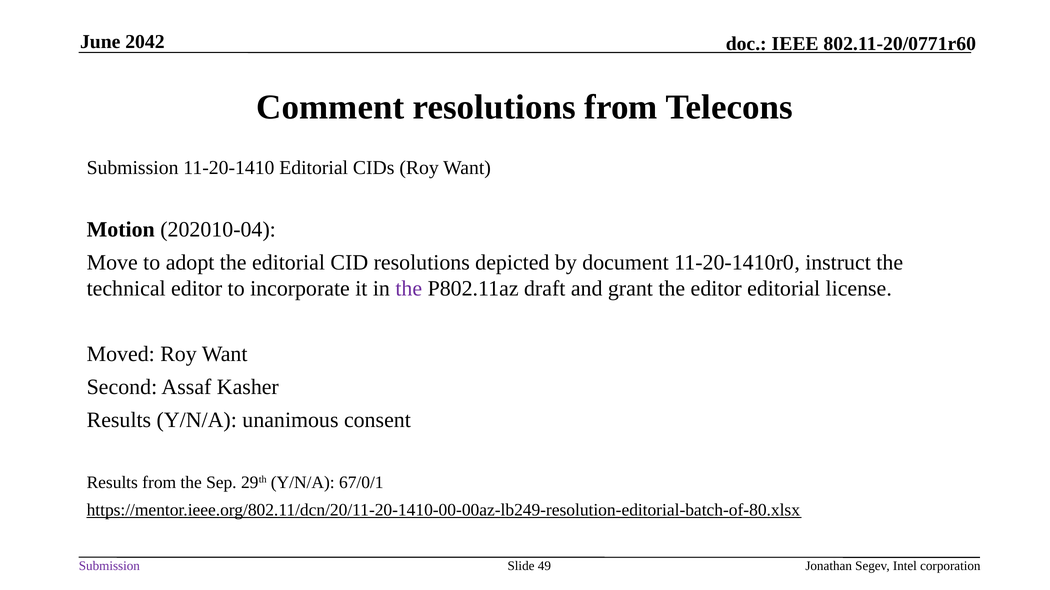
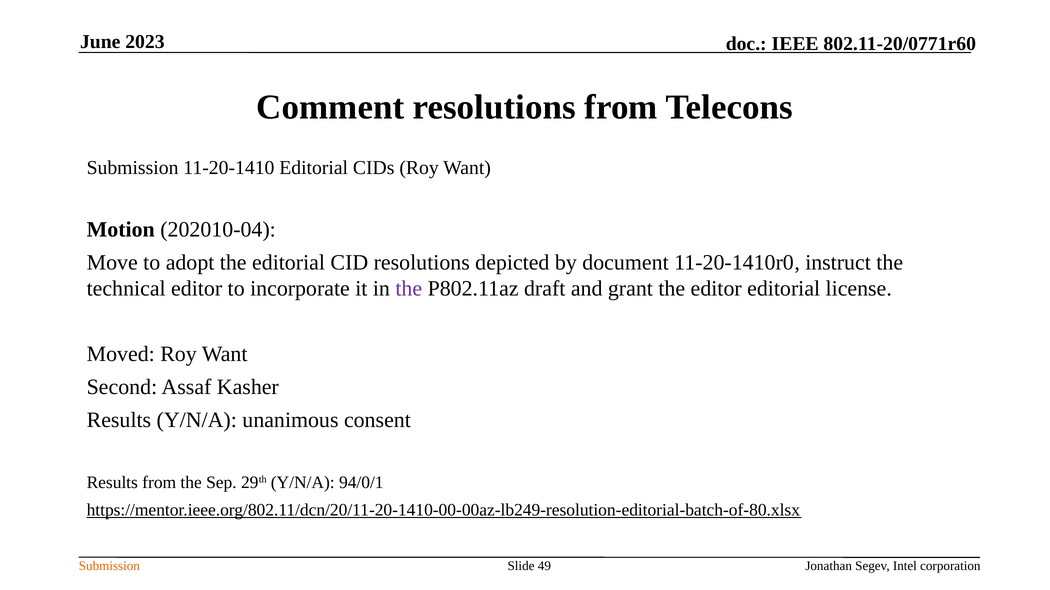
2042: 2042 -> 2023 (145, 42)
67/0/1: 67/0/1 -> 94/0/1 (361, 483)
Submission colour: purple -> orange (109, 566)
